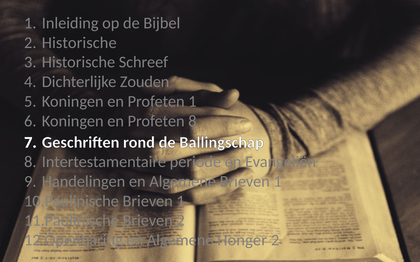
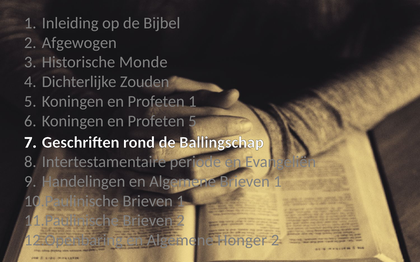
2 Historische: Historische -> Afgewogen (79, 43)
Schreef: Schreef -> Monde (143, 62)
Profeten 8: 8 -> 5 (192, 121)
